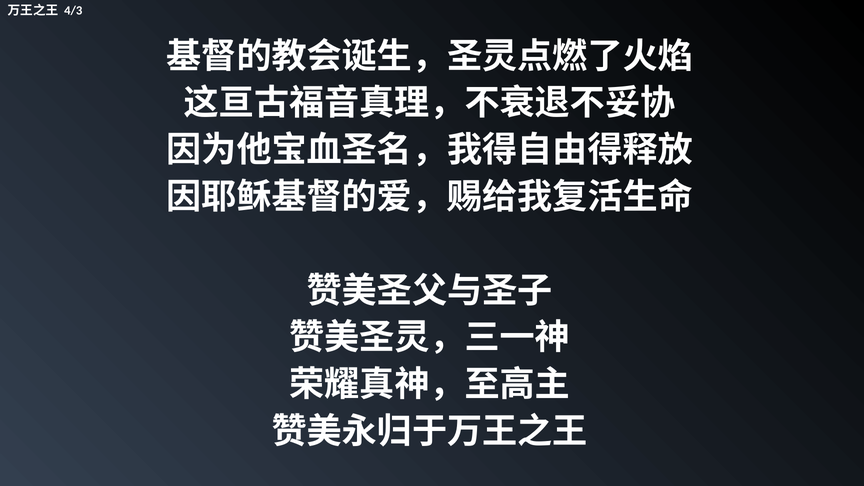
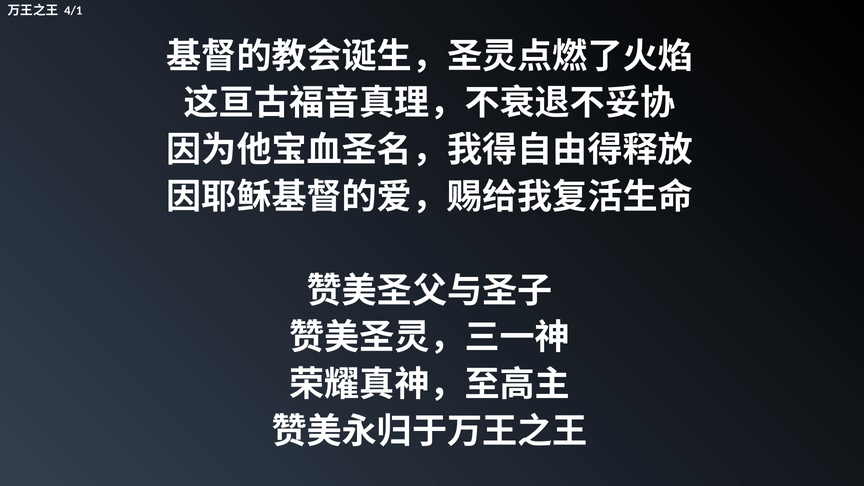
4/3: 4/3 -> 4/1 (73, 11)
